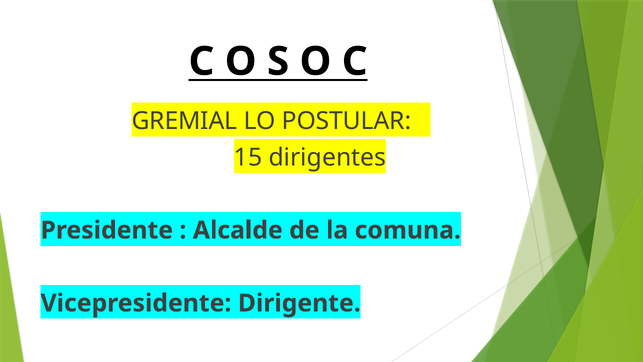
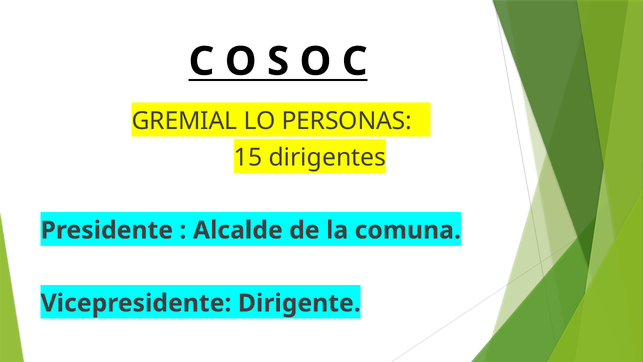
POSTULAR: POSTULAR -> PERSONAS (347, 121)
